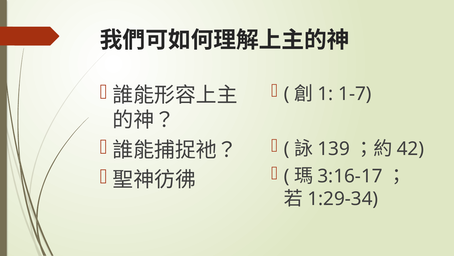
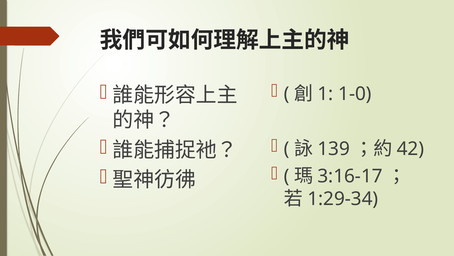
1-7: 1-7 -> 1-0 (355, 94)
